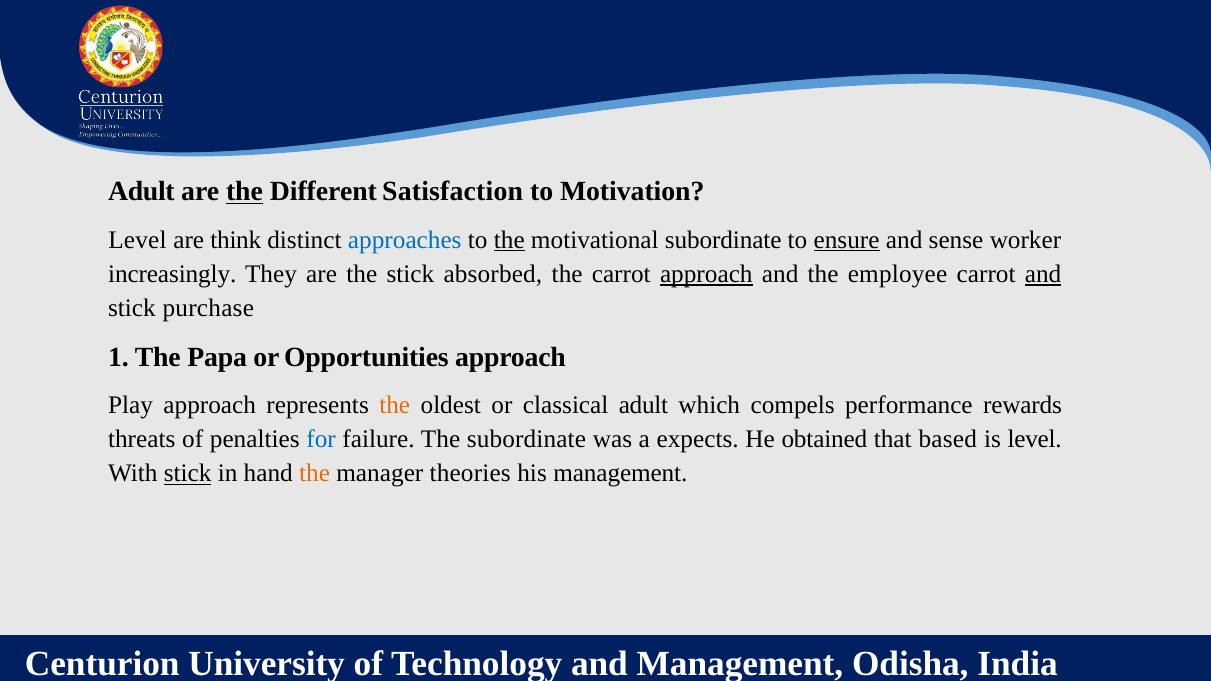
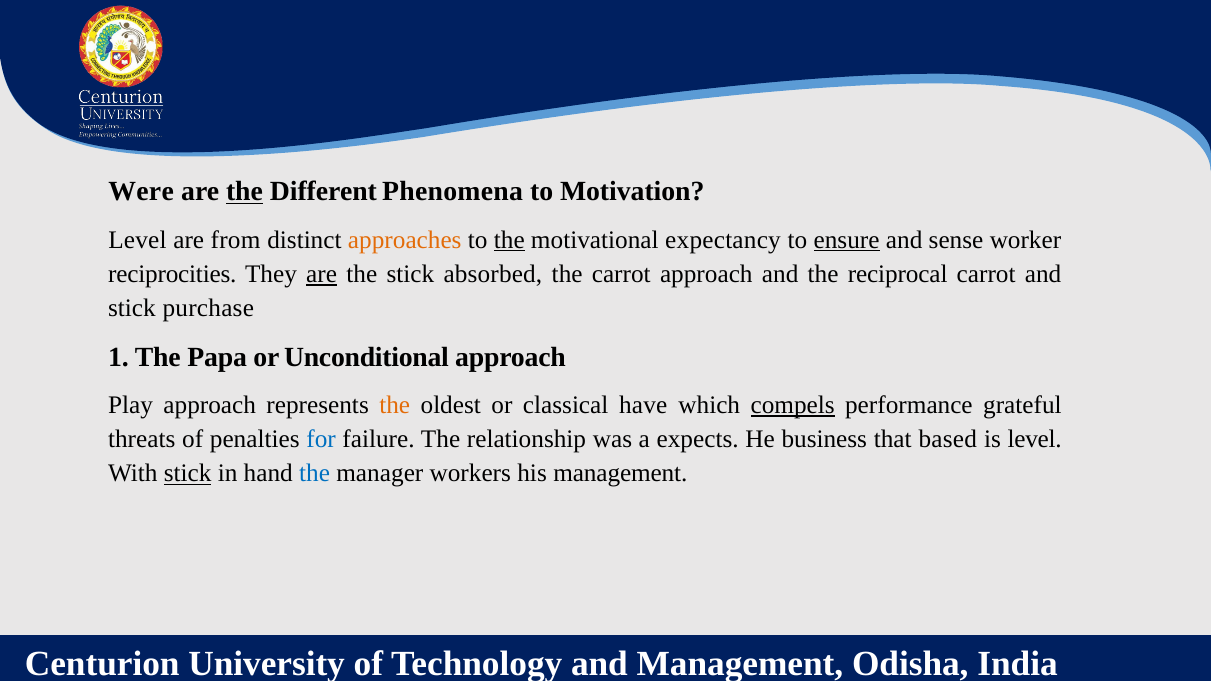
Adult: Adult -> Were (141, 192)
Satisfaction: Satisfaction -> Phenomena (453, 192)
think: think -> from (236, 240)
approaches colour: blue -> orange (405, 240)
motivational subordinate: subordinate -> expectancy (723, 240)
increasingly: increasingly -> reciprocities (172, 274)
are underline: none -> present (322, 274)
approach underline: present -> none (706, 274)
employee: employee -> reciprocal (898, 274)
and underline: present -> none (1043, 274)
Opportunities: Opportunities -> Unconditional (366, 357)
classical adult: adult -> have (643, 405)
compels underline: none -> present (793, 405)
rewards: rewards -> grateful (1022, 405)
The subordinate: subordinate -> relationship (527, 439)
obtained: obtained -> business (824, 439)
the colour: orange -> blue (315, 474)
theories: theories -> workers (470, 474)
